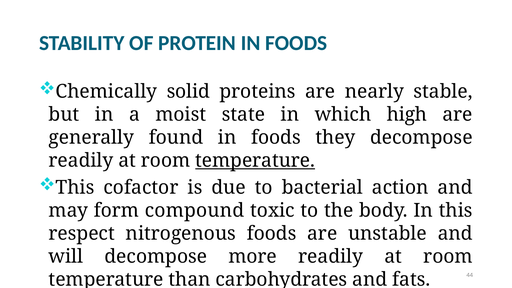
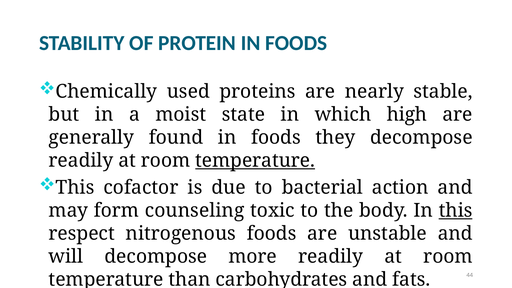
solid: solid -> used (188, 91)
compound: compound -> counseling (195, 210)
this underline: none -> present (456, 210)
